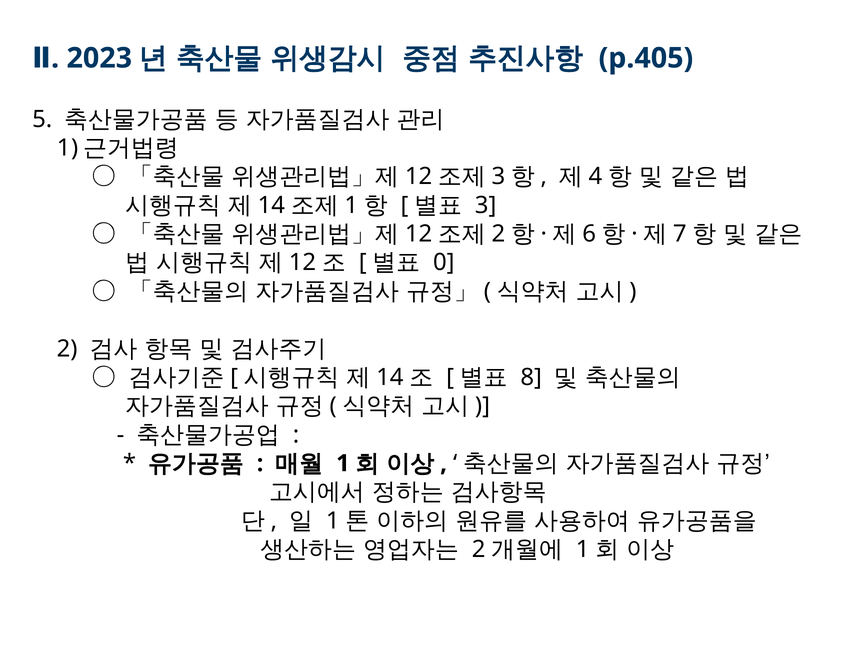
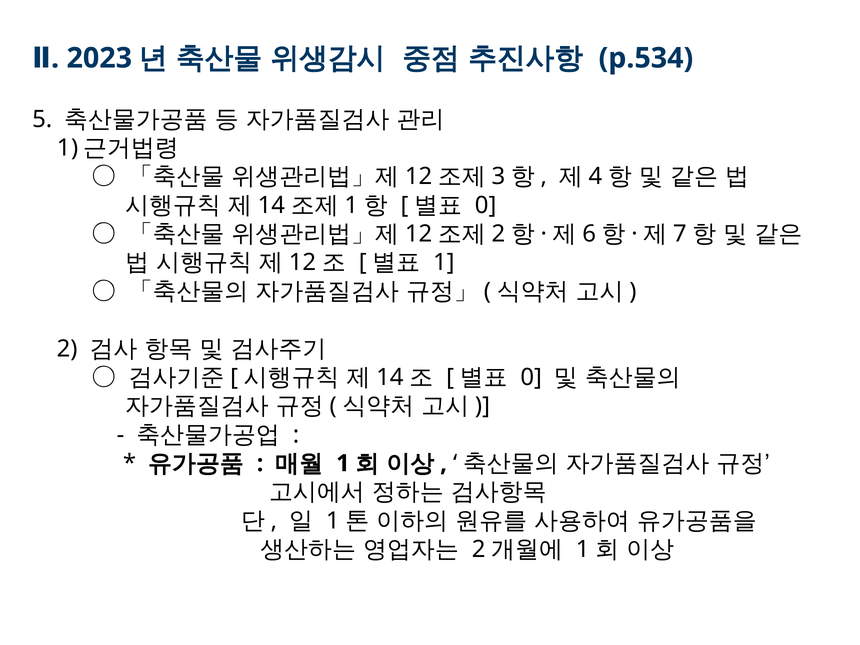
p.405: p.405 -> p.534 (646, 58)
3: 3 -> 0 (486, 205)
0: 0 -> 1 (444, 263)
8: 8 -> 0 (531, 377)
